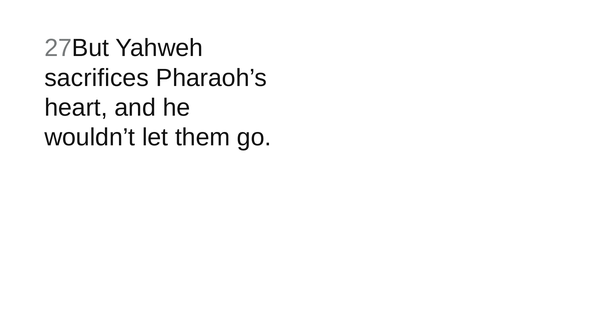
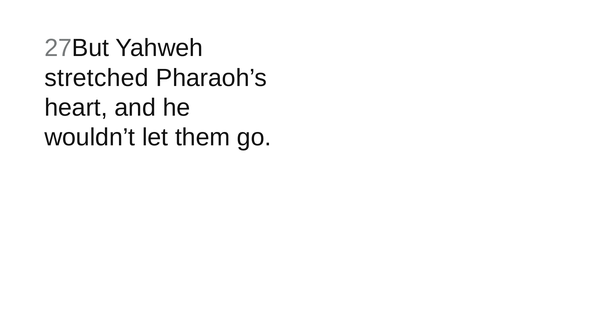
sacrifices: sacrifices -> stretched (97, 78)
